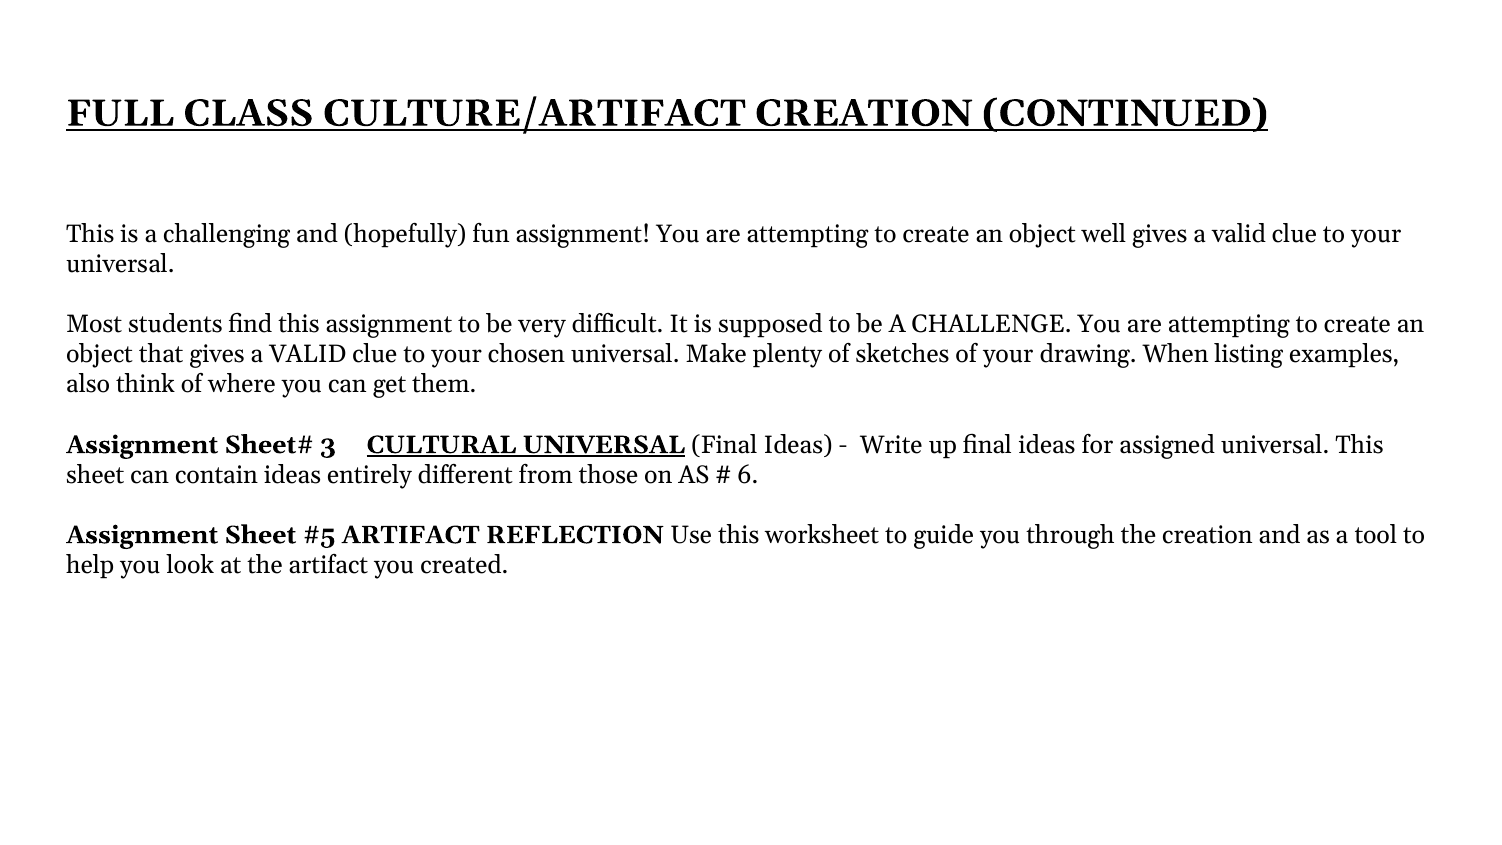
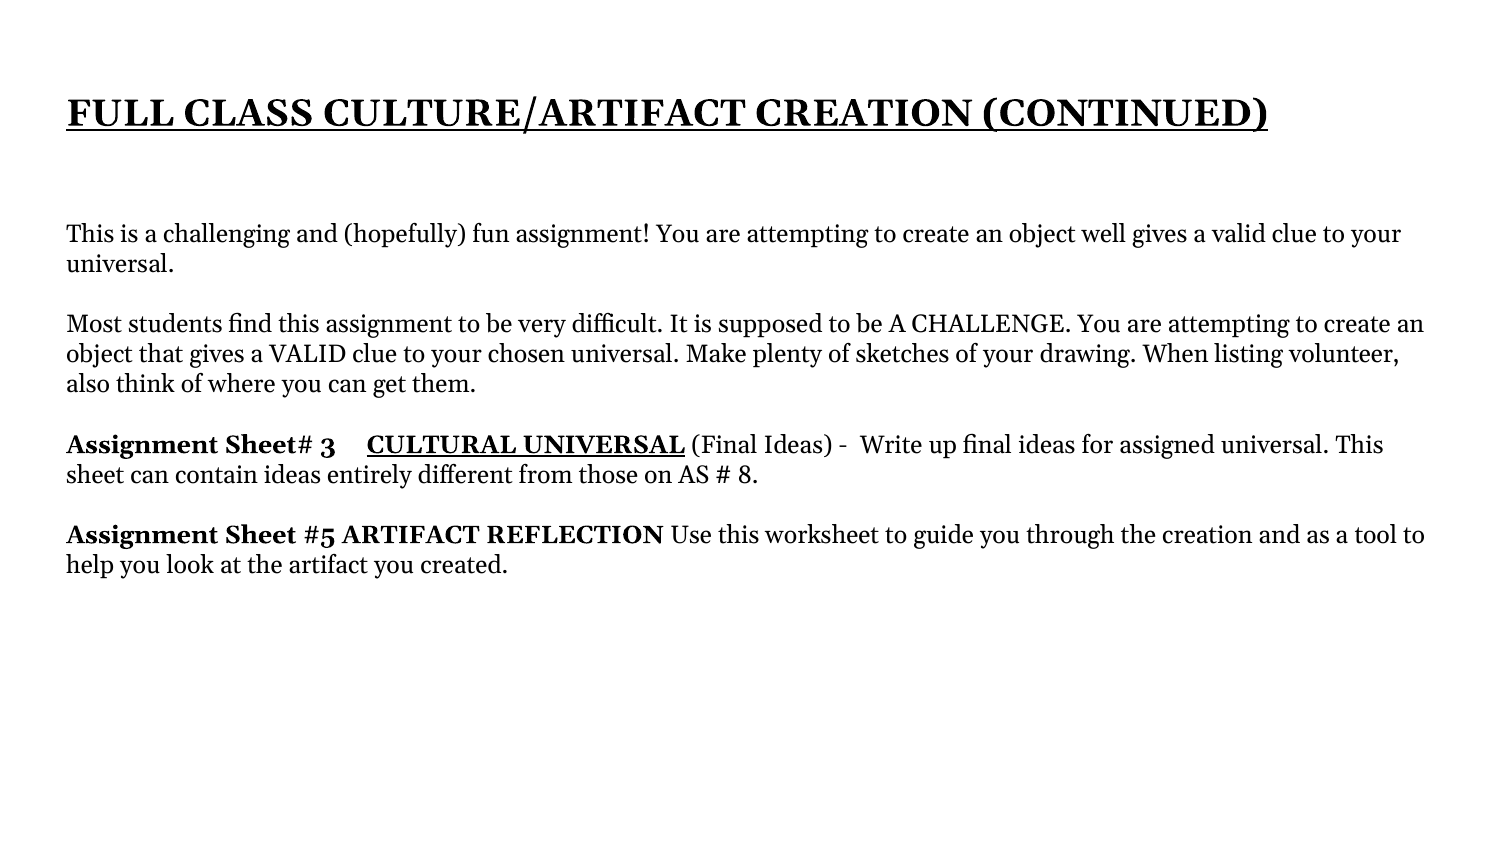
examples: examples -> volunteer (1344, 355)
6: 6 -> 8 (748, 475)
